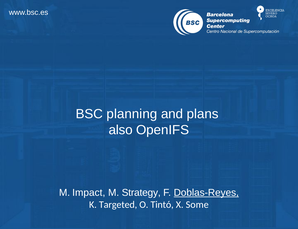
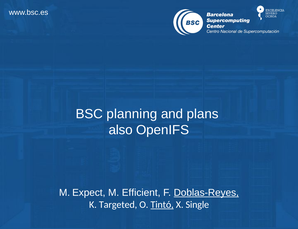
Impact: Impact -> Expect (89, 193)
Strategy: Strategy -> Efficient (141, 193)
Tintó underline: none -> present (162, 204)
Some: Some -> Single (197, 204)
